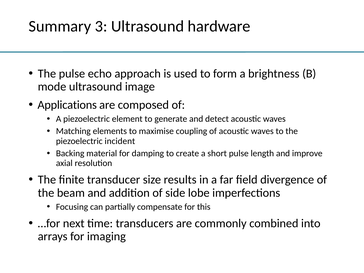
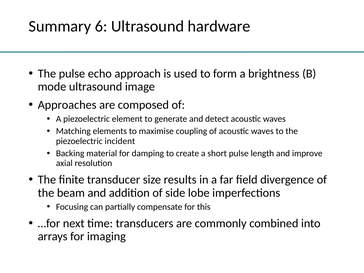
3: 3 -> 6 (101, 26)
Applications: Applications -> Approaches (67, 105)
